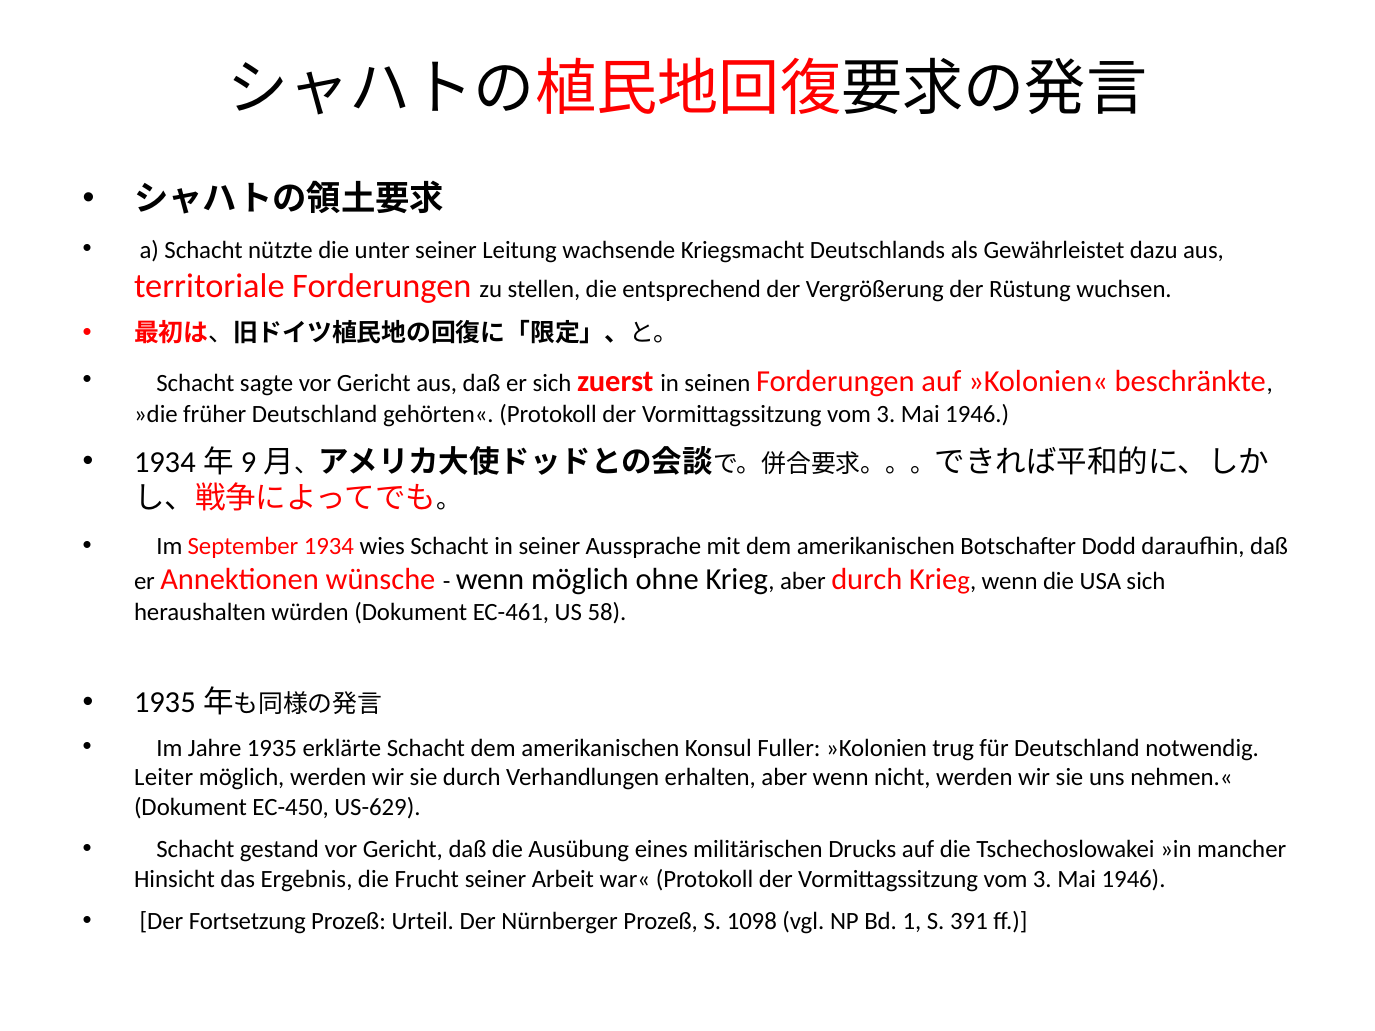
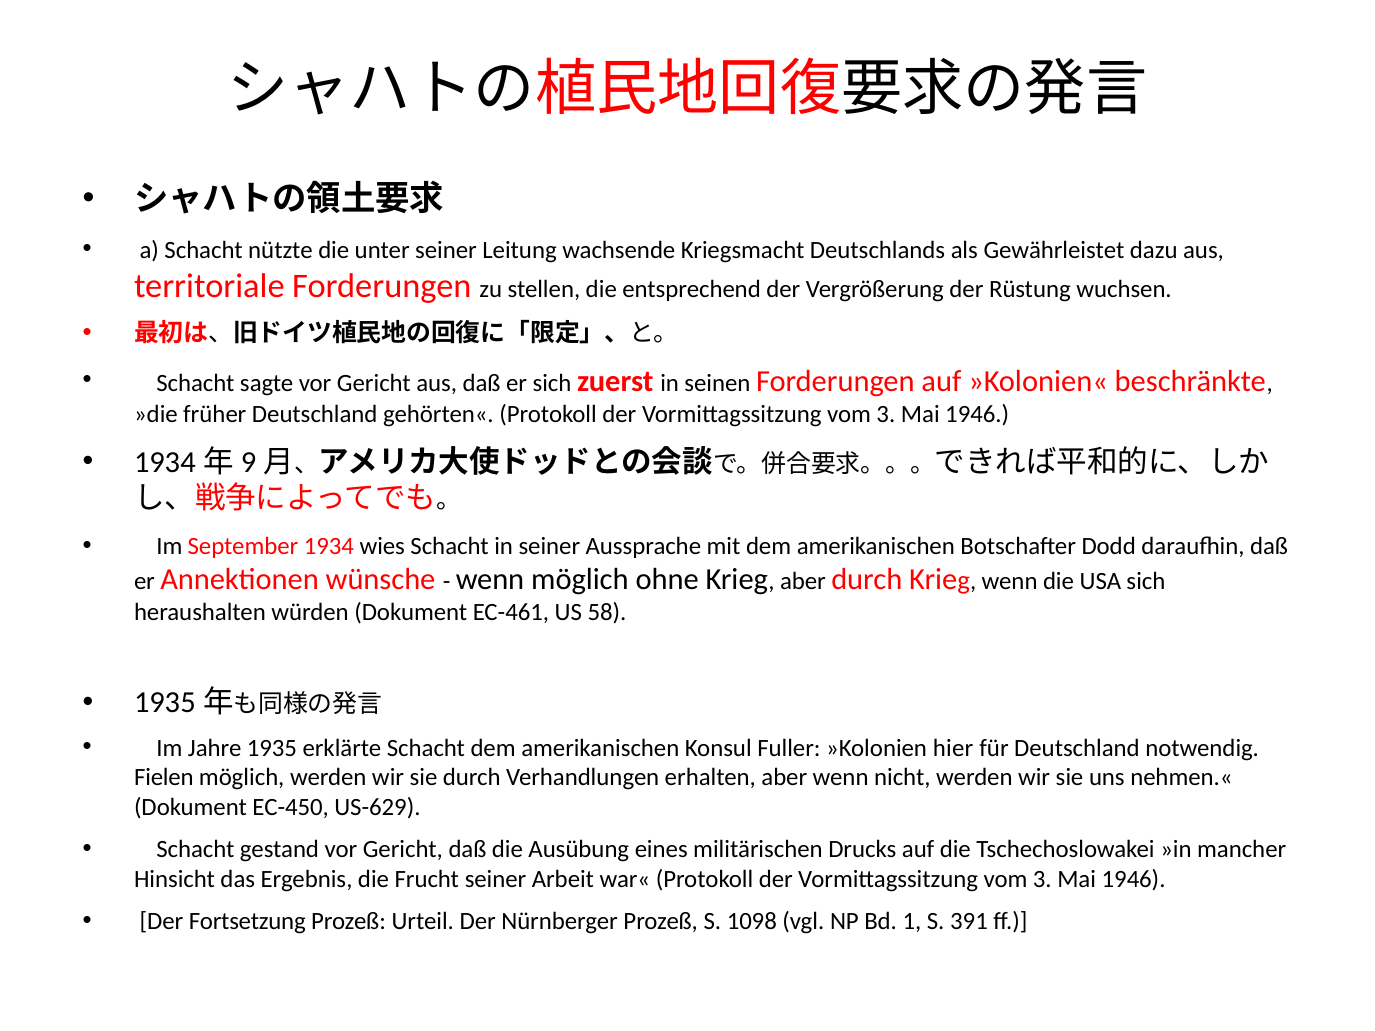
trug: trug -> hier (953, 748)
Leiter: Leiter -> Fielen (164, 778)
